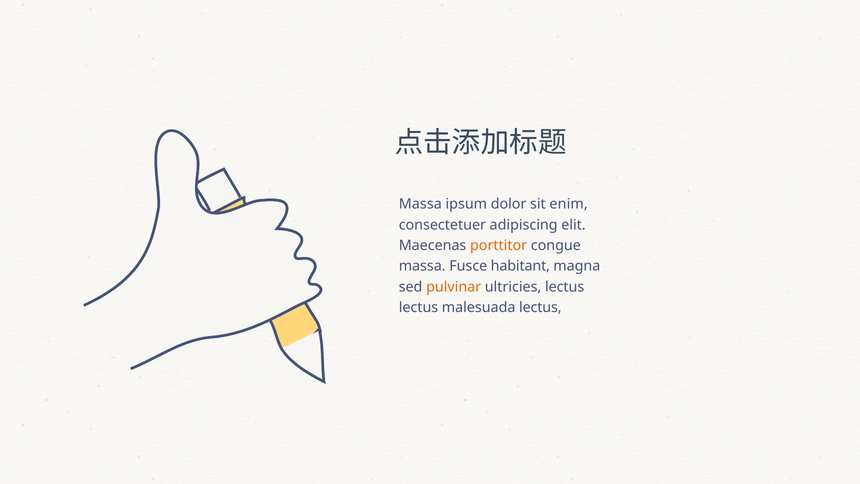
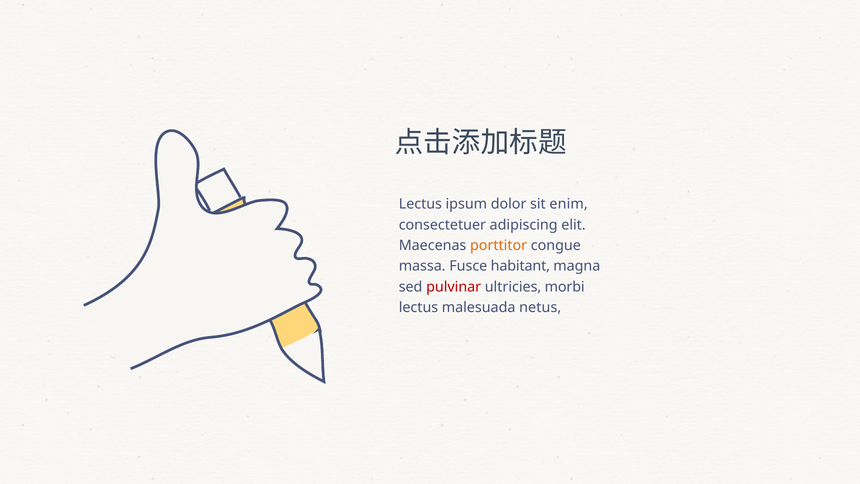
Massa: Massa -> Lectus (420, 204)
pulvinar colour: orange -> red (454, 287)
ultricies lectus: lectus -> morbi (565, 287)
malesuada lectus: lectus -> netus (540, 307)
